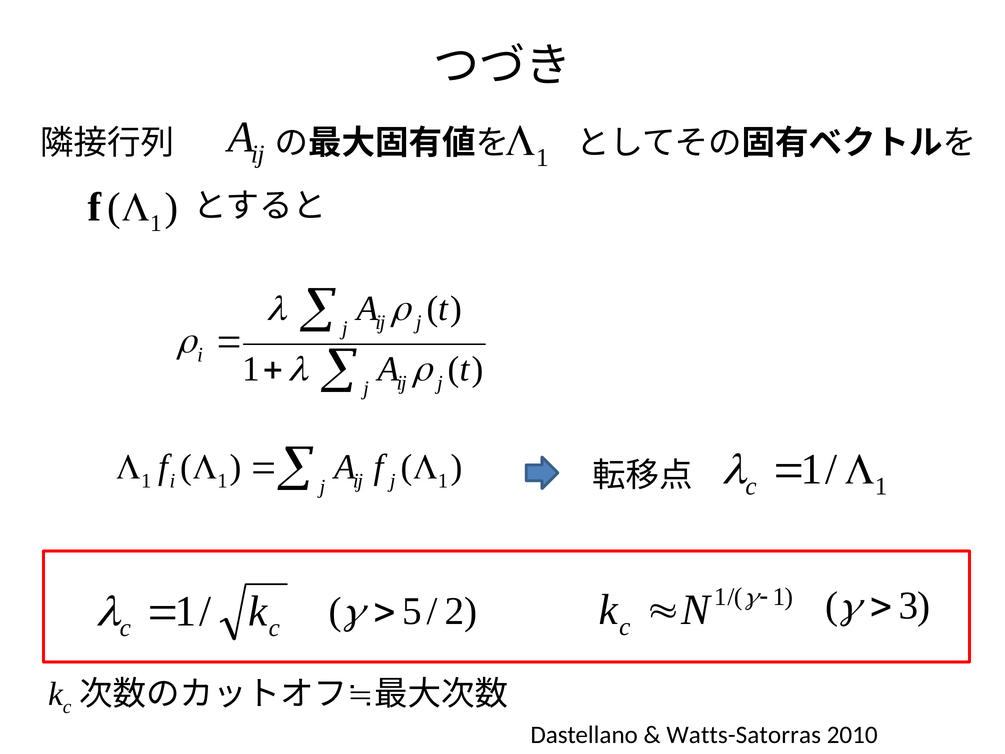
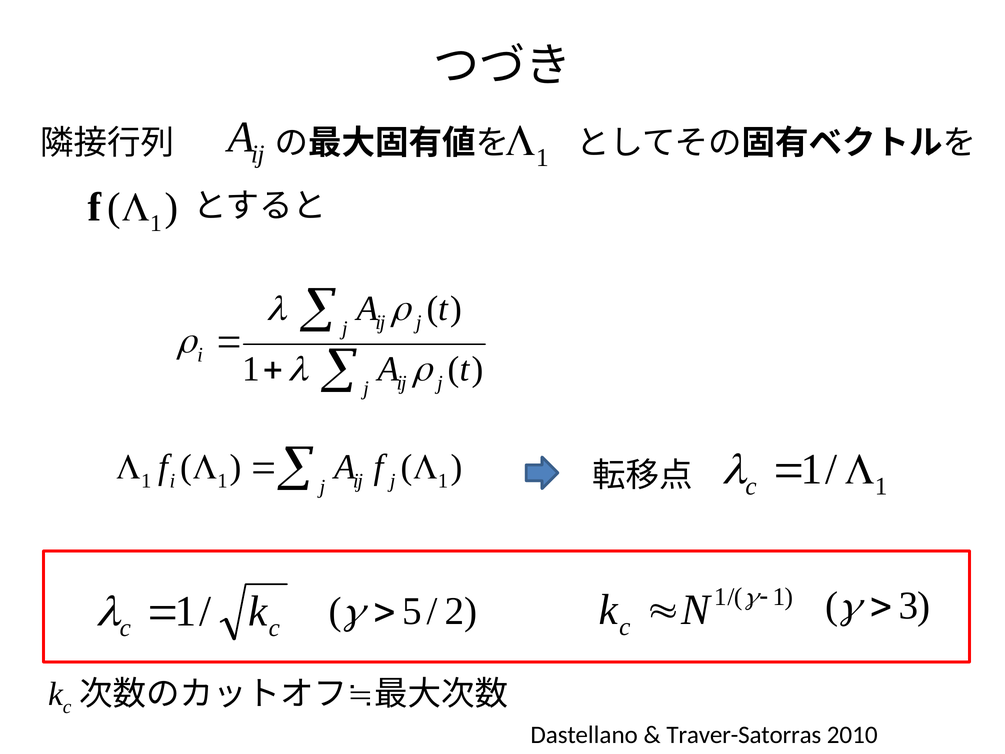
Watts-Satorras: Watts-Satorras -> Traver-Satorras (744, 735)
